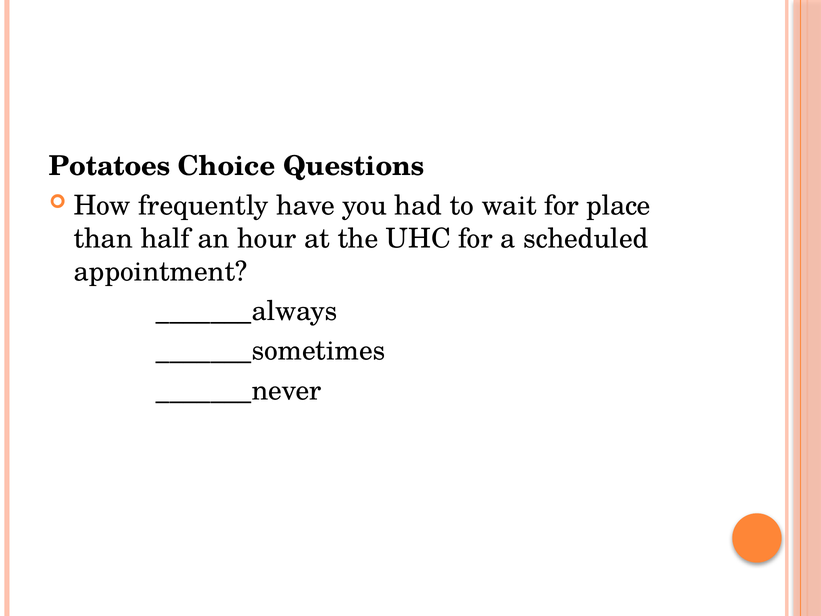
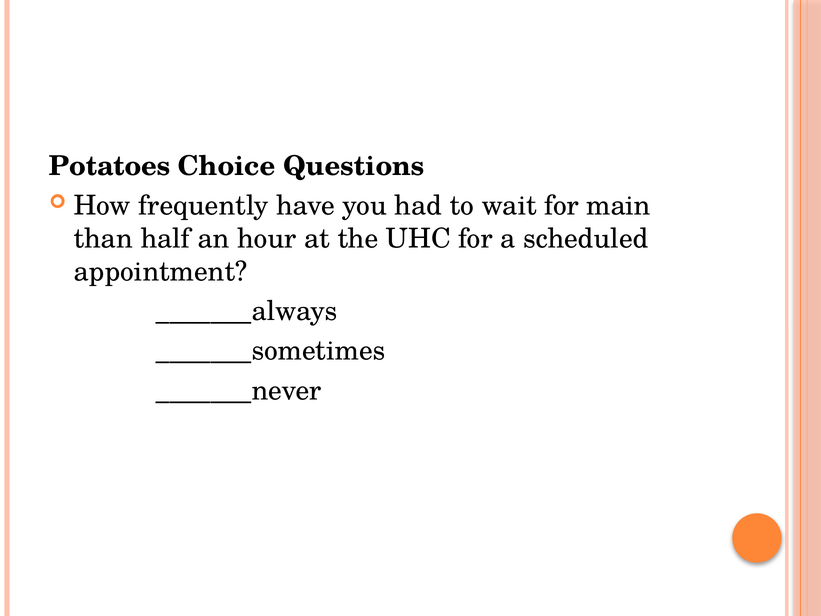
place: place -> main (619, 206)
